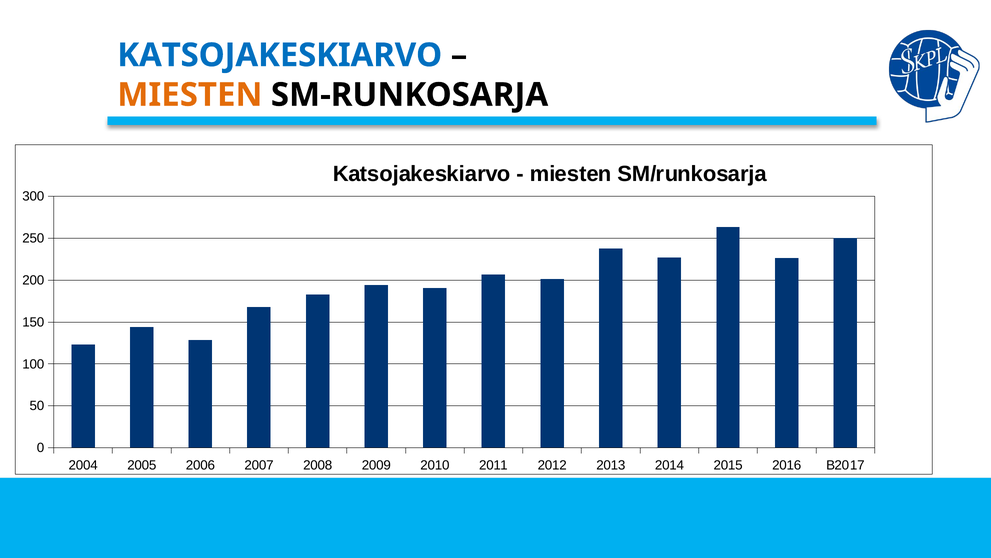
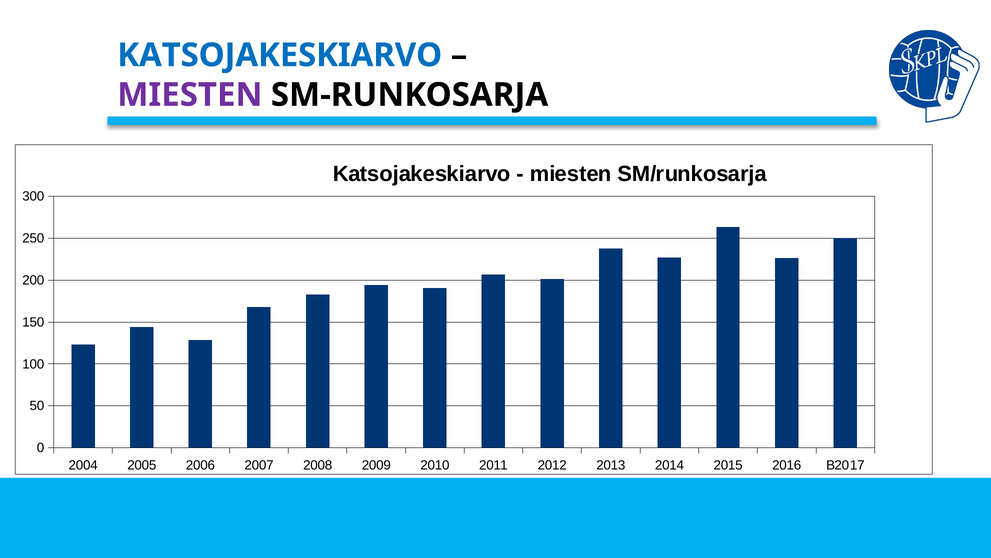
MIESTEN colour: orange -> purple (190, 95)
